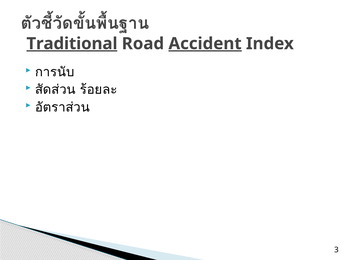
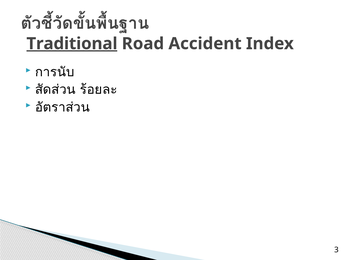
Accident underline: present -> none (205, 44)
